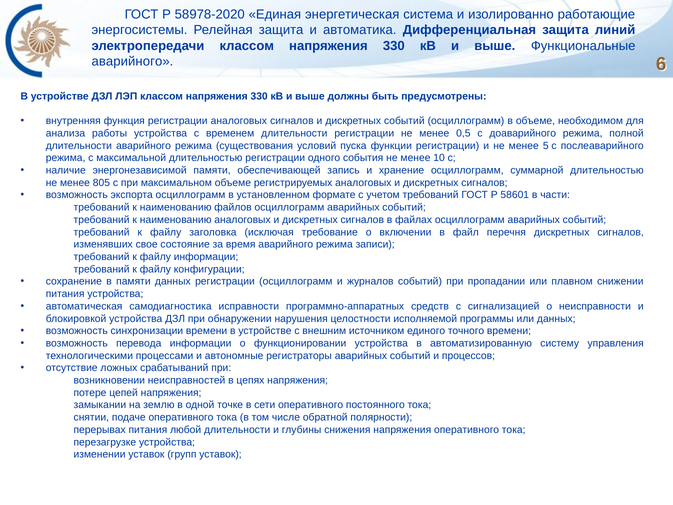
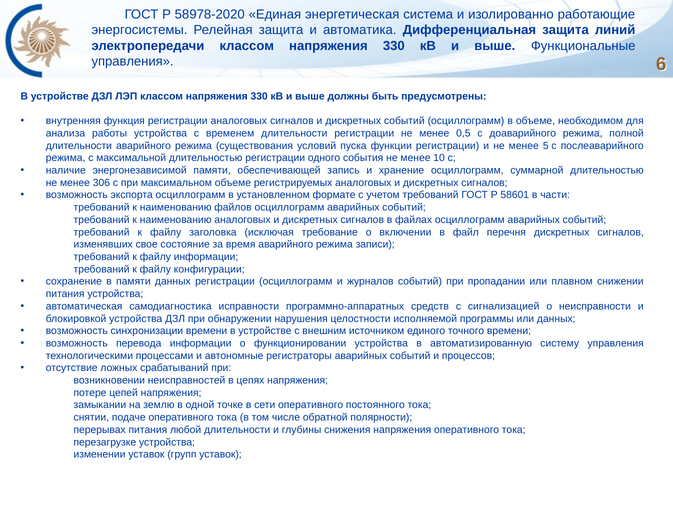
аварийного: аварийного -> управления (133, 61)
805: 805 -> 306 (101, 183)
